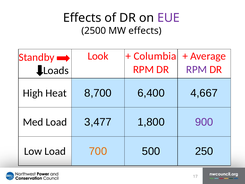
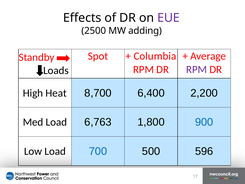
MW effects: effects -> adding (145, 31)
Look: Look -> Spot (98, 56)
4,667: 4,667 -> 2,200 (204, 93)
3,477: 3,477 -> 6,763 (98, 122)
900 colour: purple -> blue (204, 122)
700 colour: orange -> blue (98, 151)
250: 250 -> 596 (204, 151)
